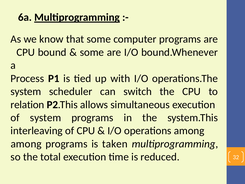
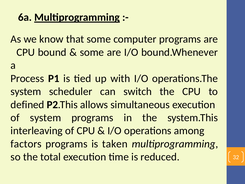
relation: relation -> defined (27, 104)
among: among -> factors (26, 144)
